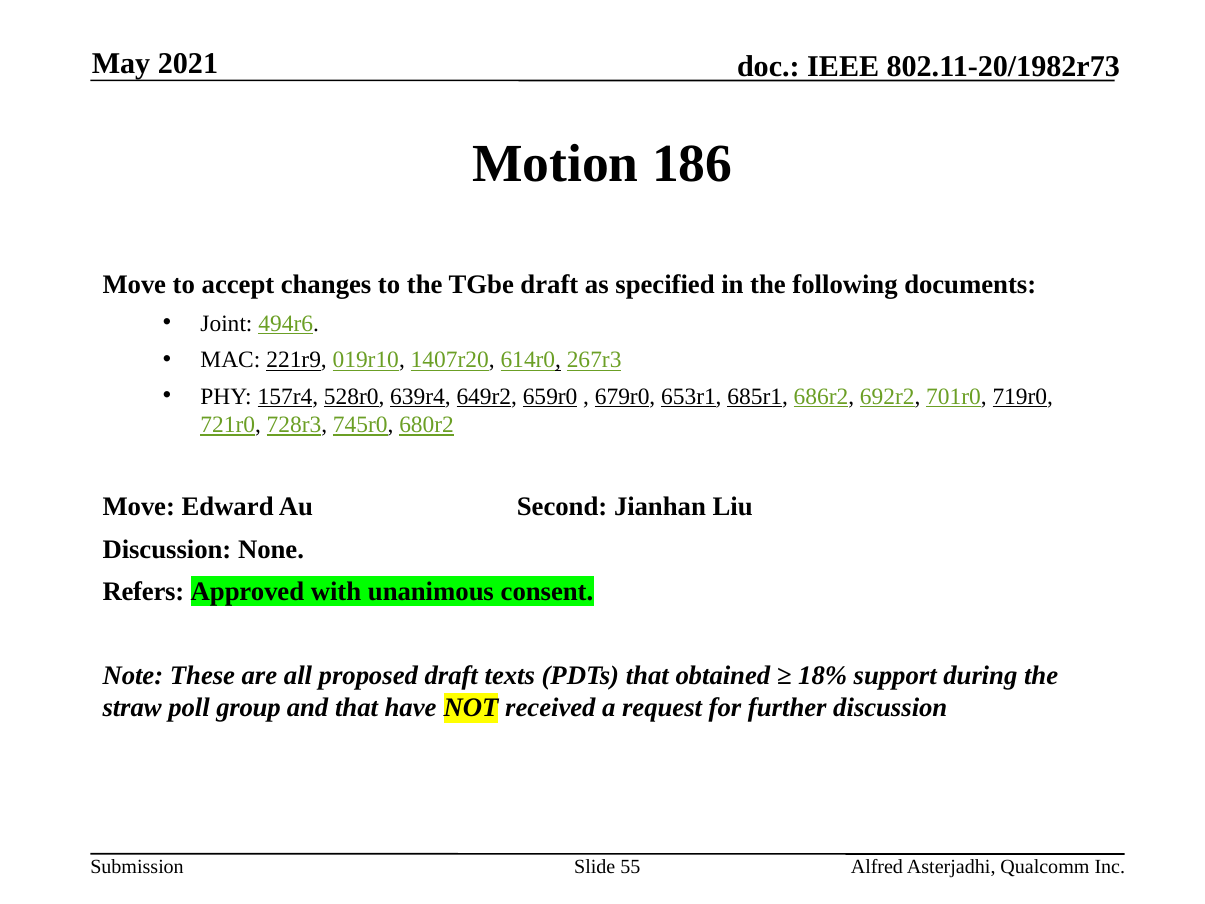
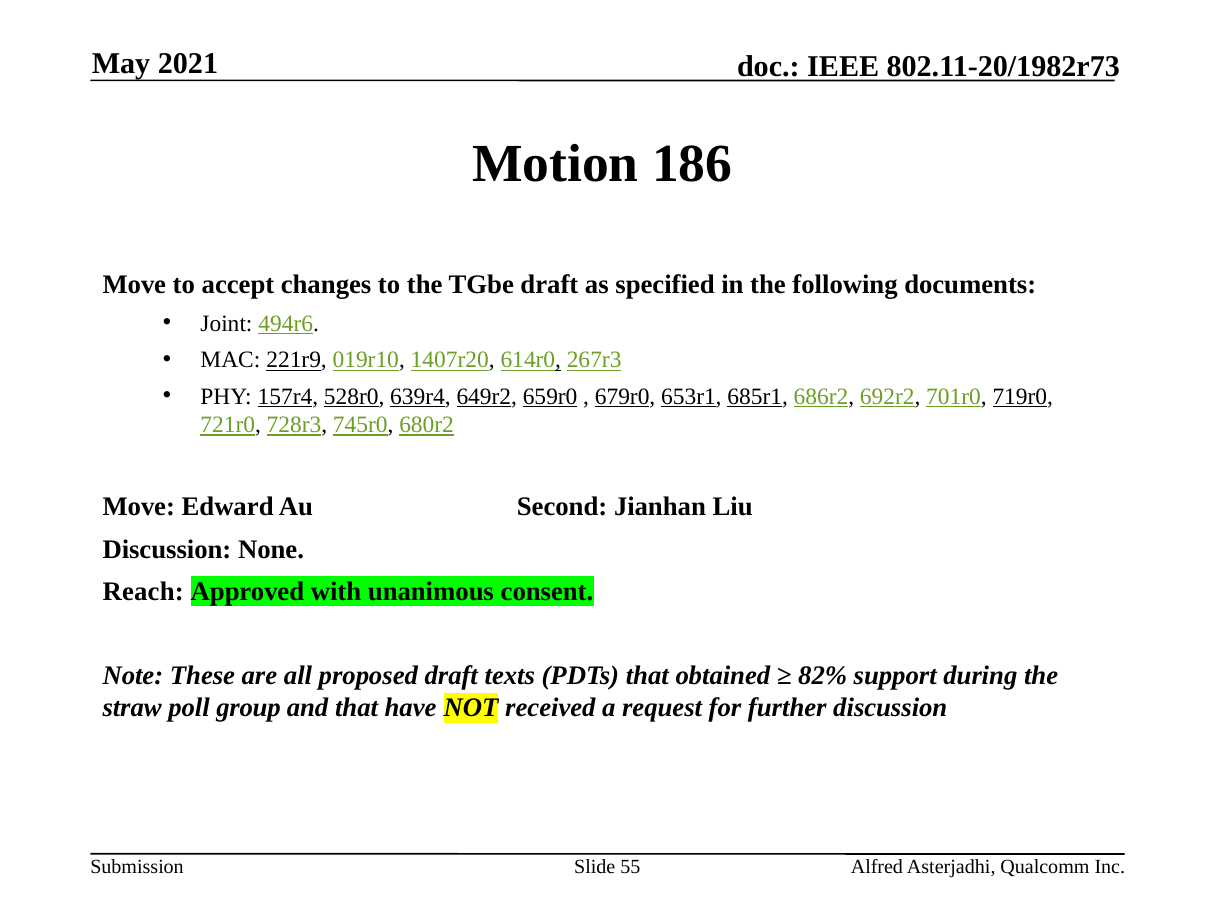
Refers: Refers -> Reach (143, 591)
18%: 18% -> 82% (823, 676)
